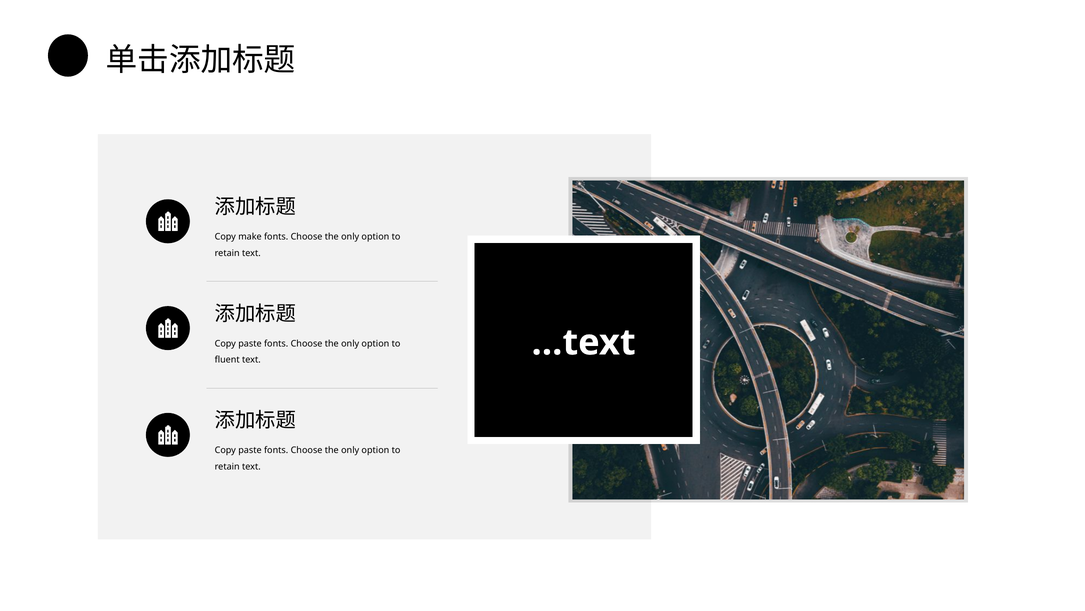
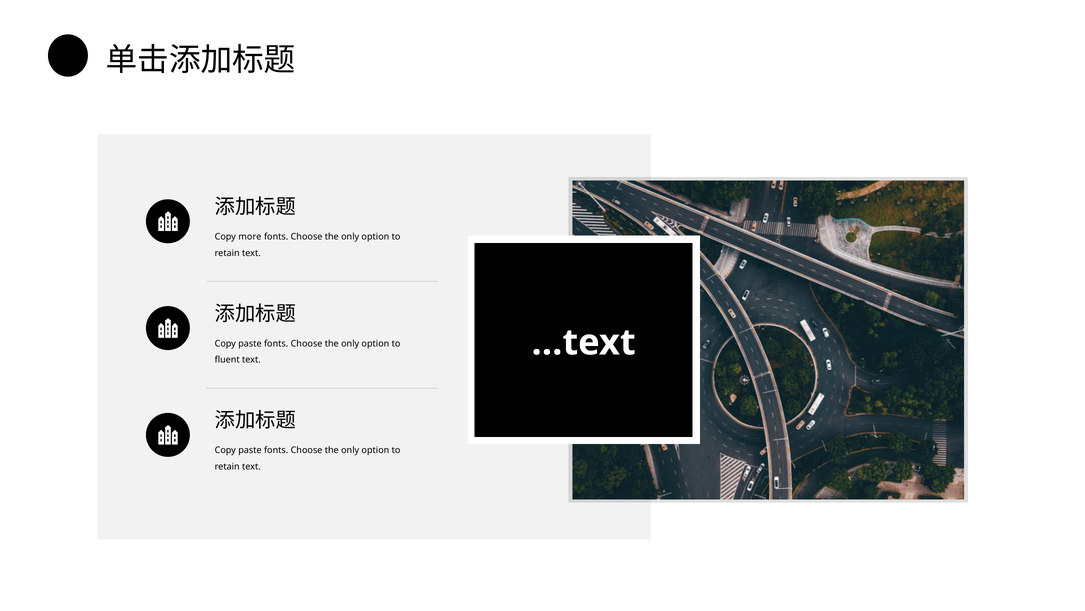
make: make -> more (250, 237)
